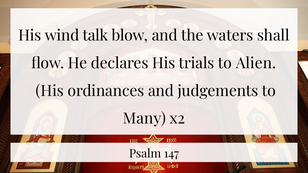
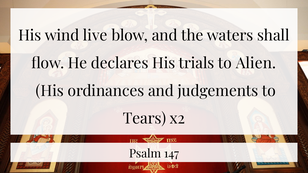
talk: talk -> live (95, 36)
Many: Many -> Tears (144, 119)
